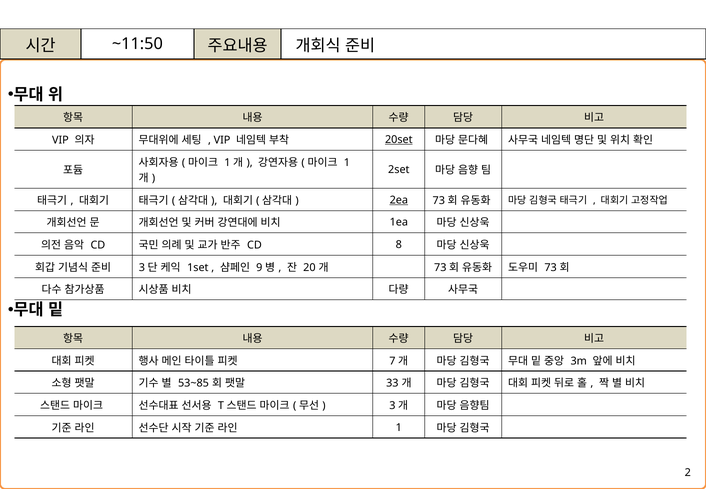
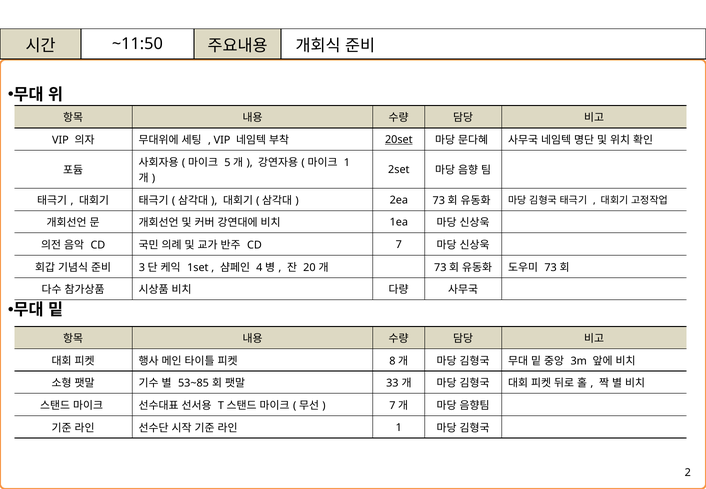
1: 1 -> 5 (227, 162)
2ea underline: present -> none (399, 200)
CD 8: 8 -> 7 (399, 245)
9: 9 -> 4 (259, 267)
7: 7 -> 8 (392, 361)
3: 3 -> 7 (392, 405)
